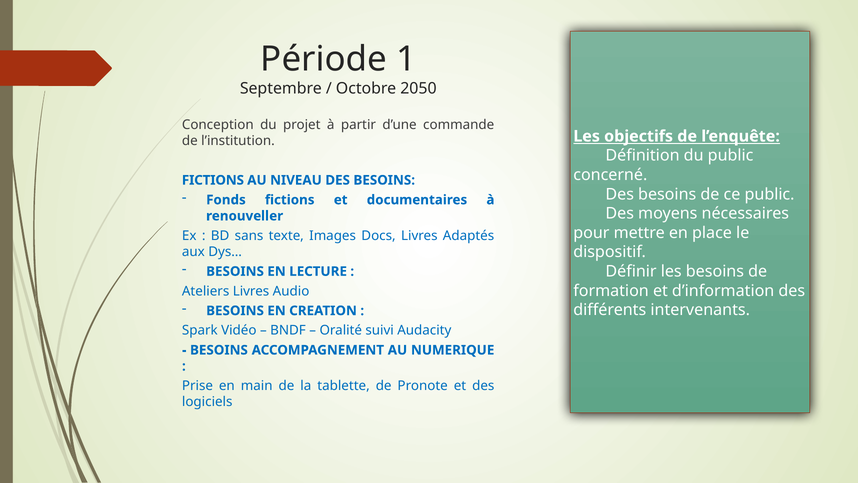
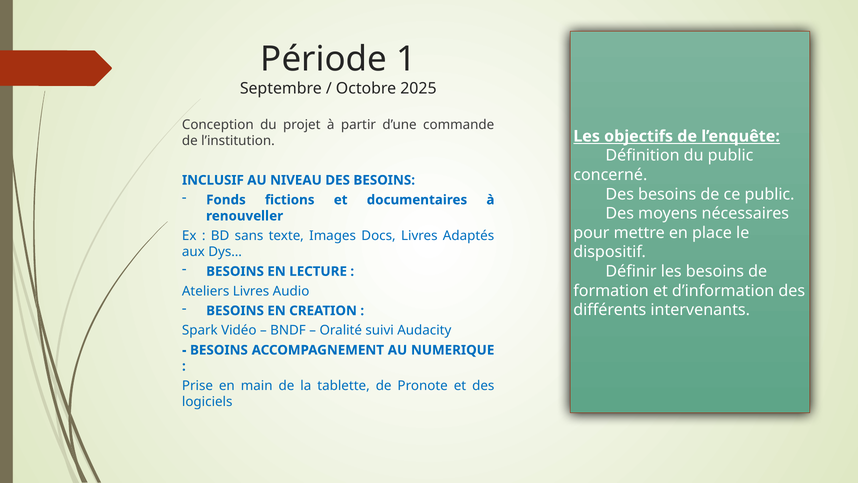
2050: 2050 -> 2025 (418, 88)
FICTIONS: FICTIONS -> INCLUSIF (213, 180)
